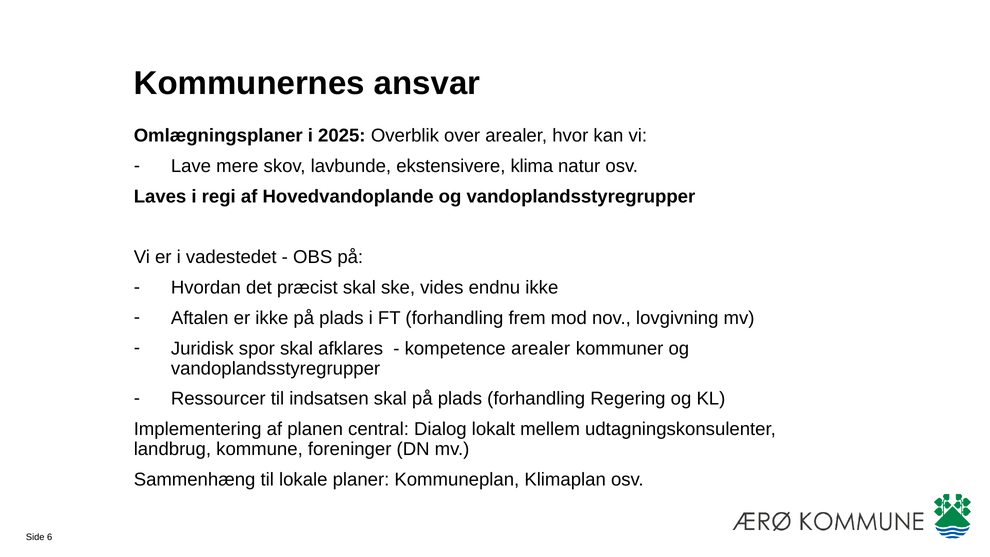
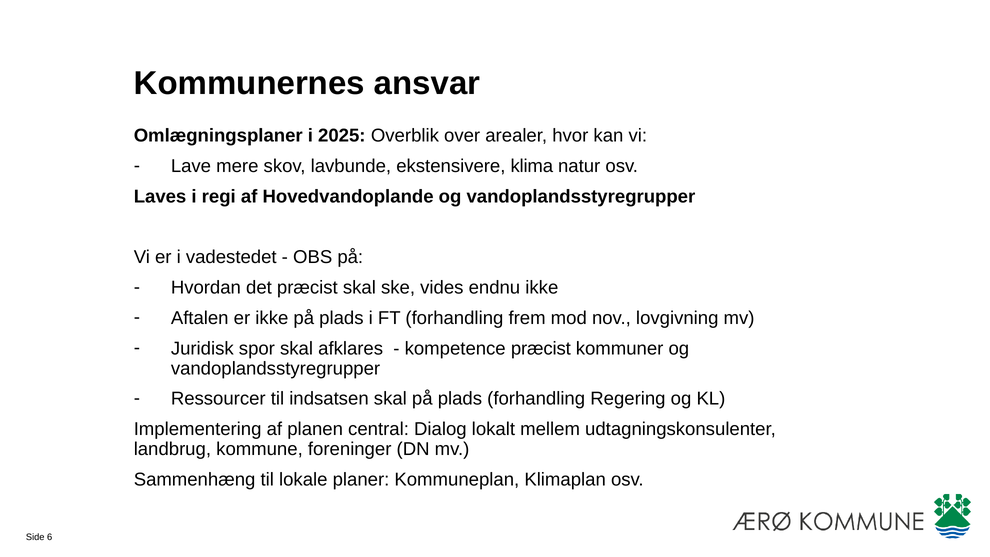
kompetence arealer: arealer -> præcist (541, 348)
